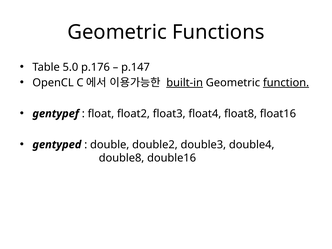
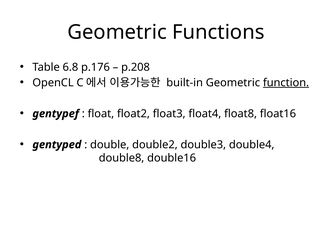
5.0: 5.0 -> 6.8 (70, 67)
p.147: p.147 -> p.208 (136, 67)
built-in underline: present -> none (185, 83)
